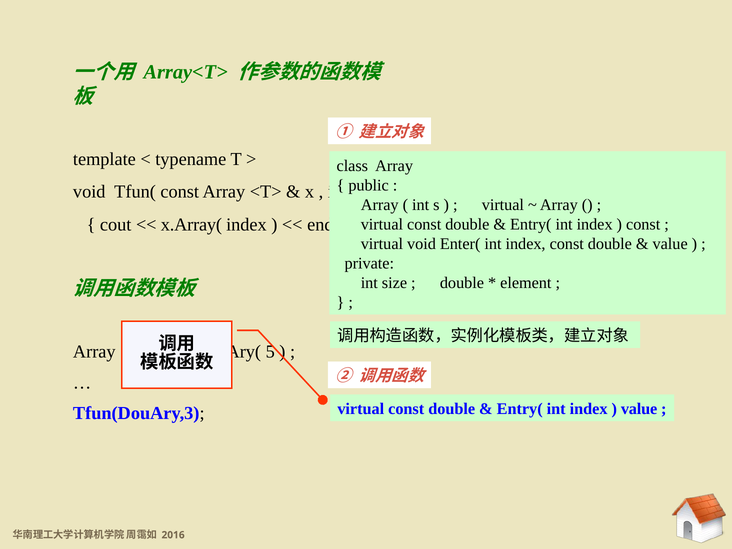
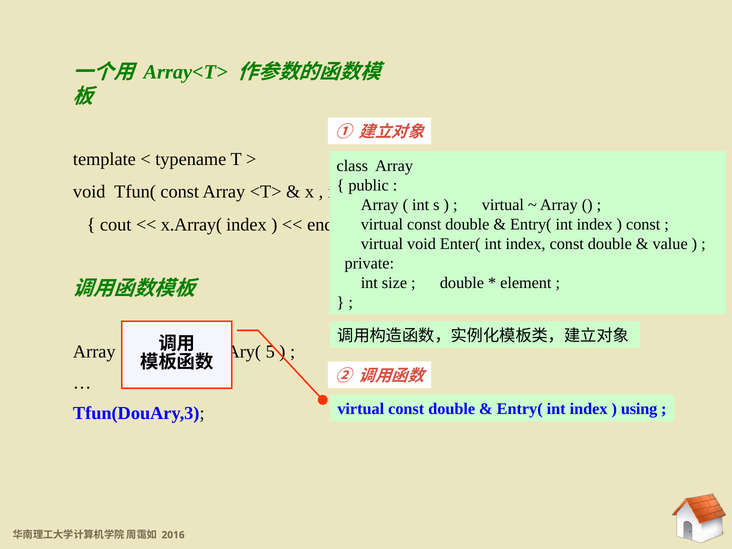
value: value -> using (639, 409)
